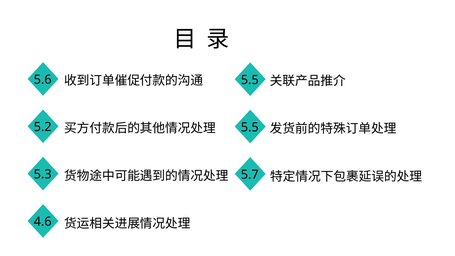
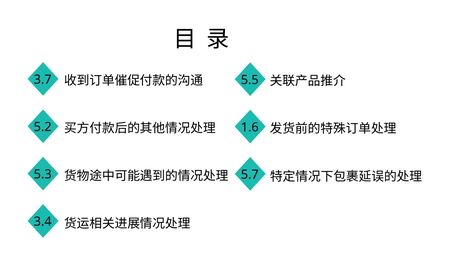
5.6: 5.6 -> 3.7 (43, 80)
5.5: 5.5 -> 1.6 (250, 127)
4.6: 4.6 -> 3.4 (43, 222)
